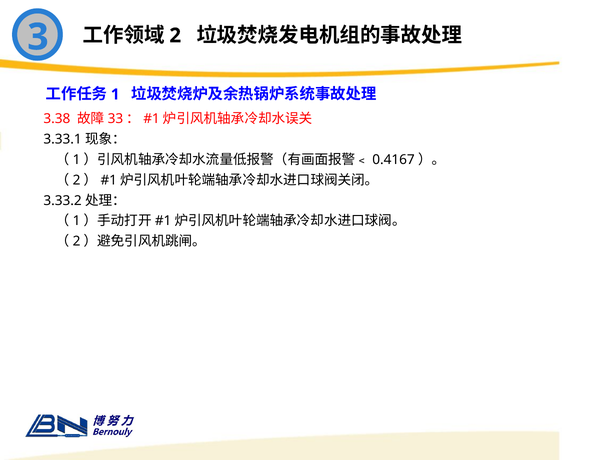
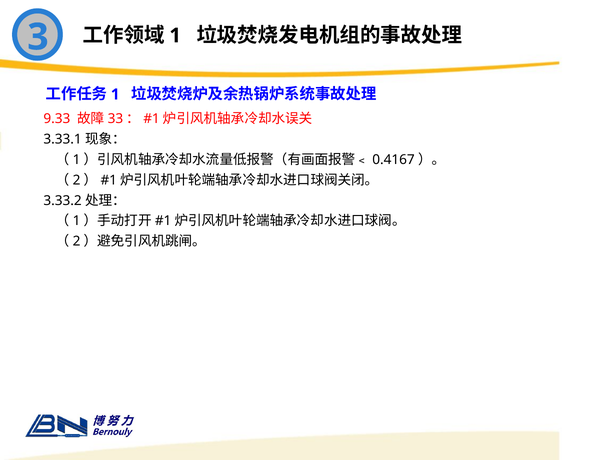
2: 2 -> 1 (175, 36)
3.38: 3.38 -> 9.33 (57, 119)
